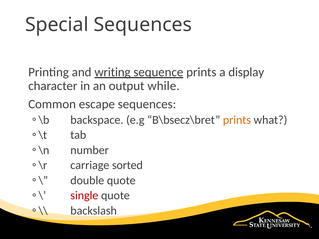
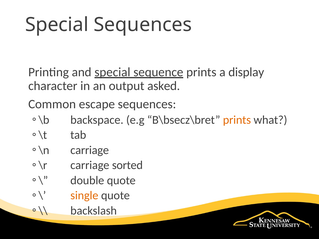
and writing: writing -> special (112, 72)
while: while -> asked (164, 86)
number: number -> carriage (90, 150)
single colour: red -> orange (84, 196)
